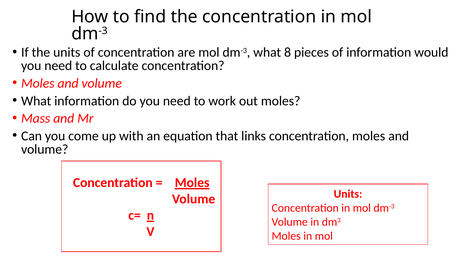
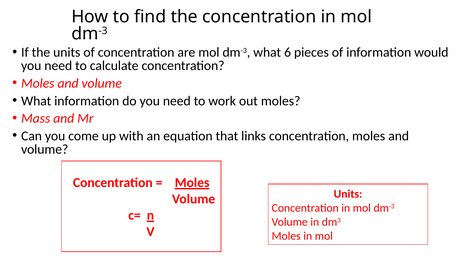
8: 8 -> 6 (288, 53)
